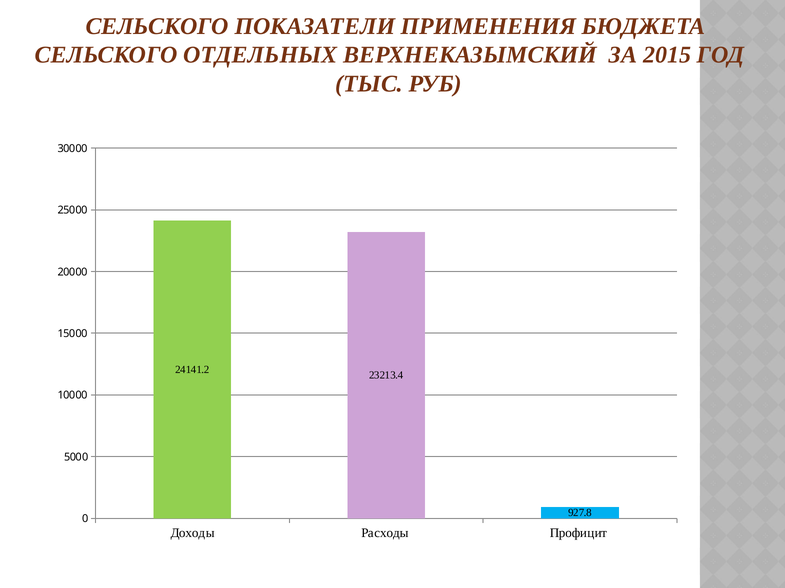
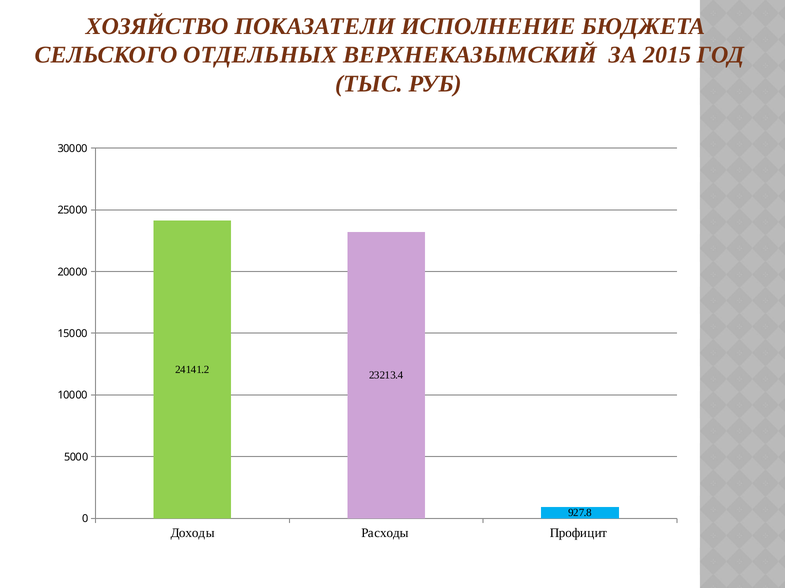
СЕЛЬСКОГО: СЕЛЬСКОГО -> ХОЗЯЙСТВО (157, 26)
ПРИМЕНЕНИЯ: ПРИМЕНЕНИЯ -> ИСПОЛНЕНИЕ (488, 26)
